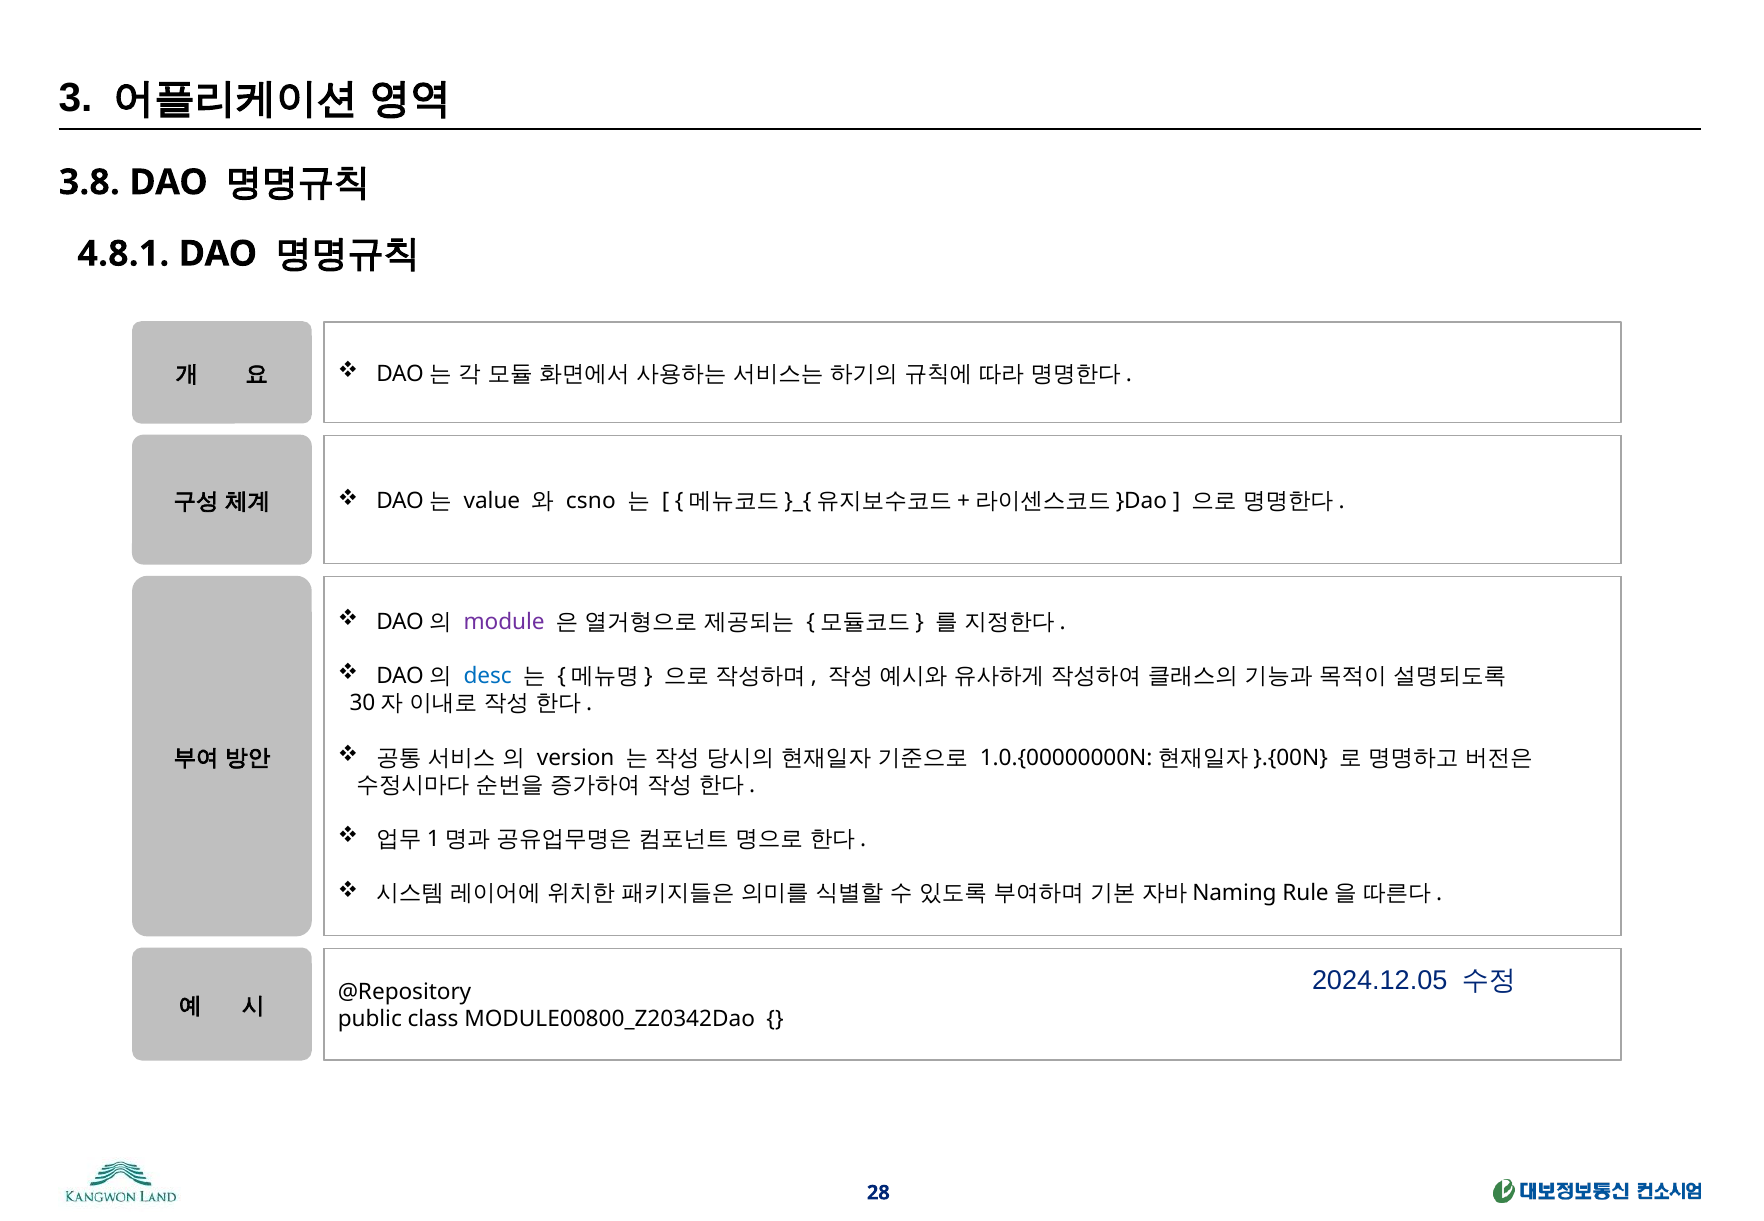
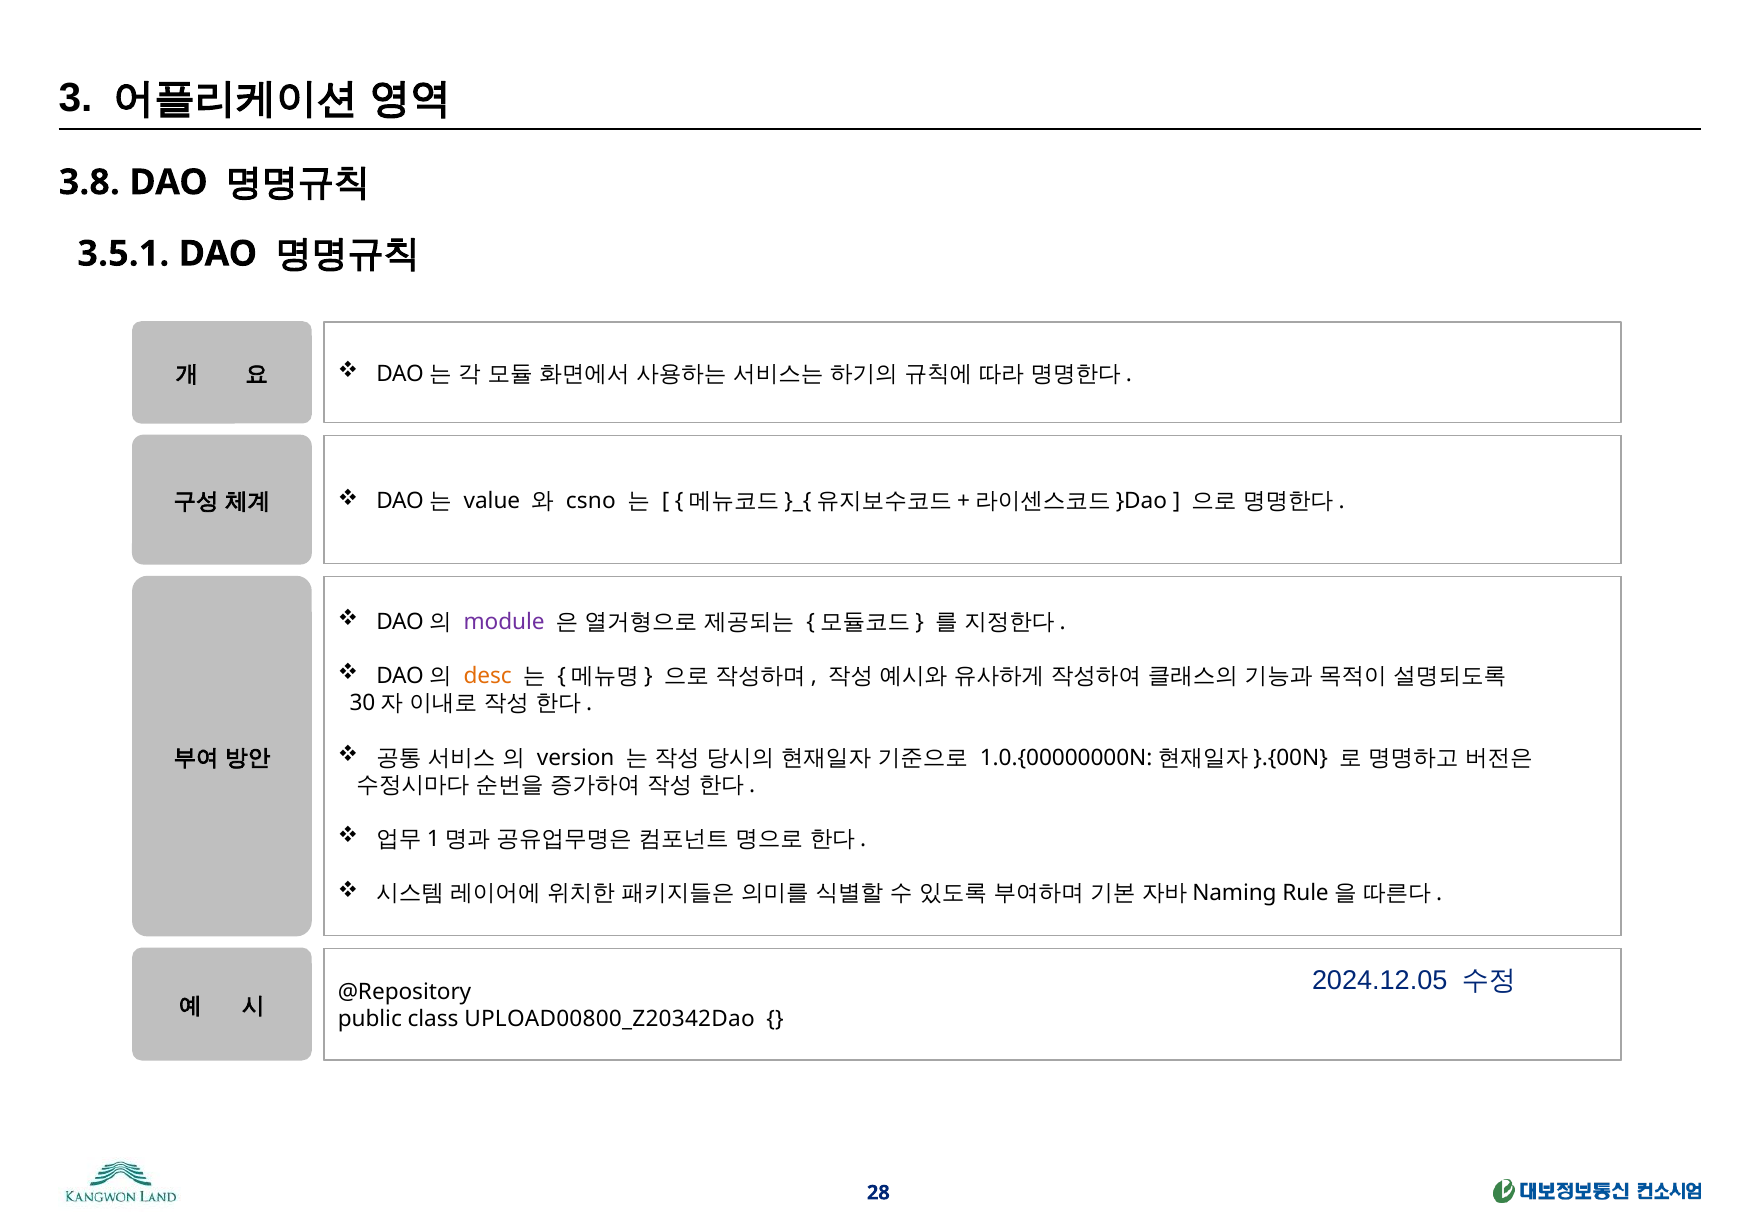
4.8.1: 4.8.1 -> 3.5.1 (123, 254)
desc colour: blue -> orange (488, 676)
MODULE00800_Z20342Dao: MODULE00800_Z20342Dao -> UPLOAD00800_Z20342Dao (609, 1019)
